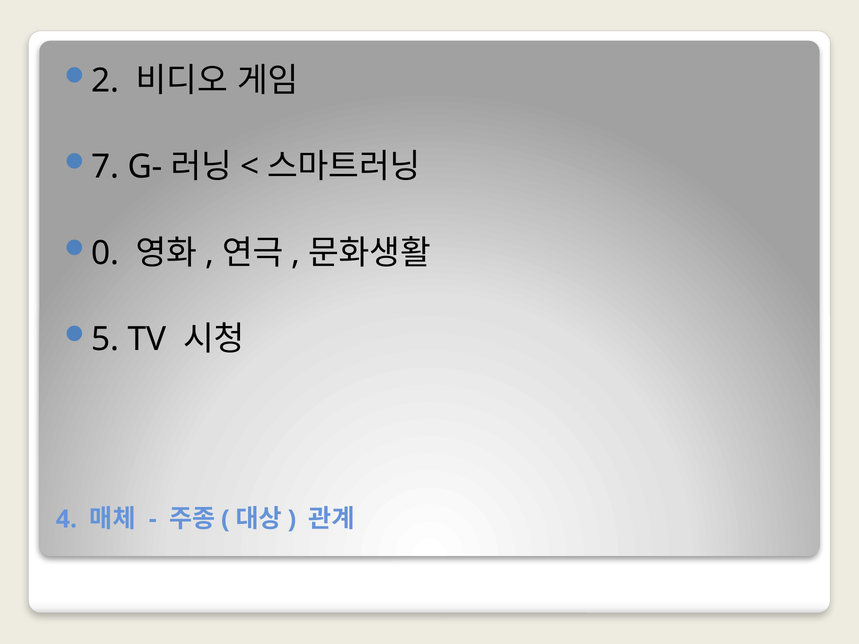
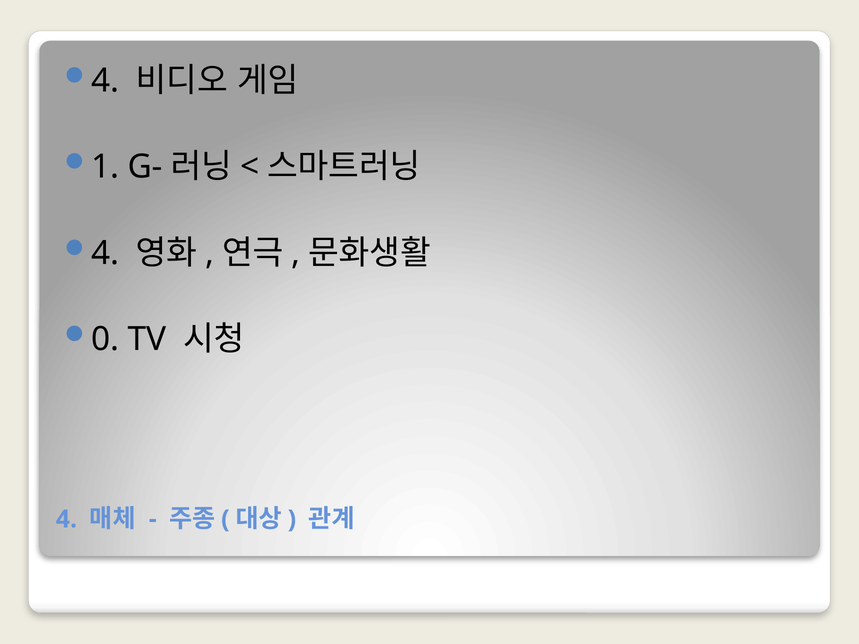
2: 2 -> 4 (105, 81)
7: 7 -> 1 (105, 167)
0: 0 -> 4 (105, 253)
5: 5 -> 0 (105, 339)
